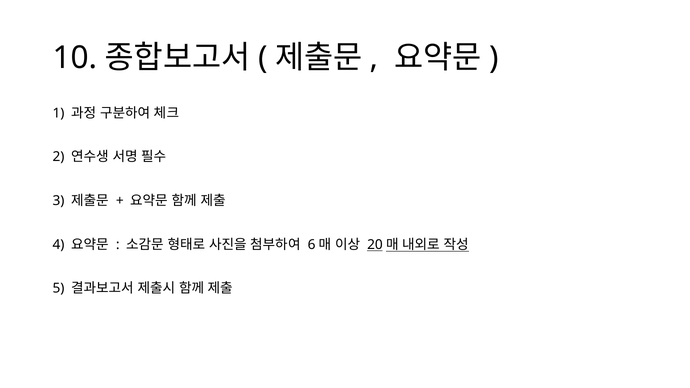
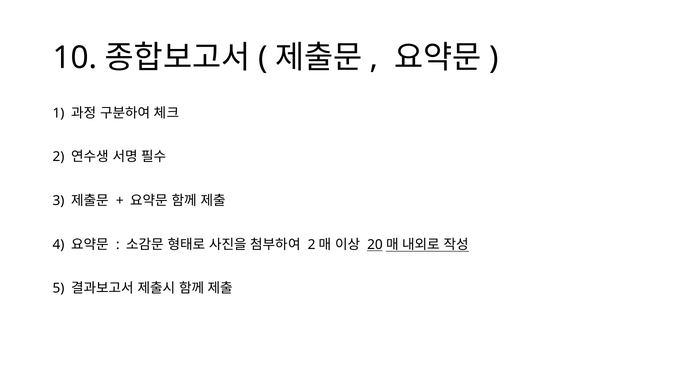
6: 6 -> 2 (312, 245)
